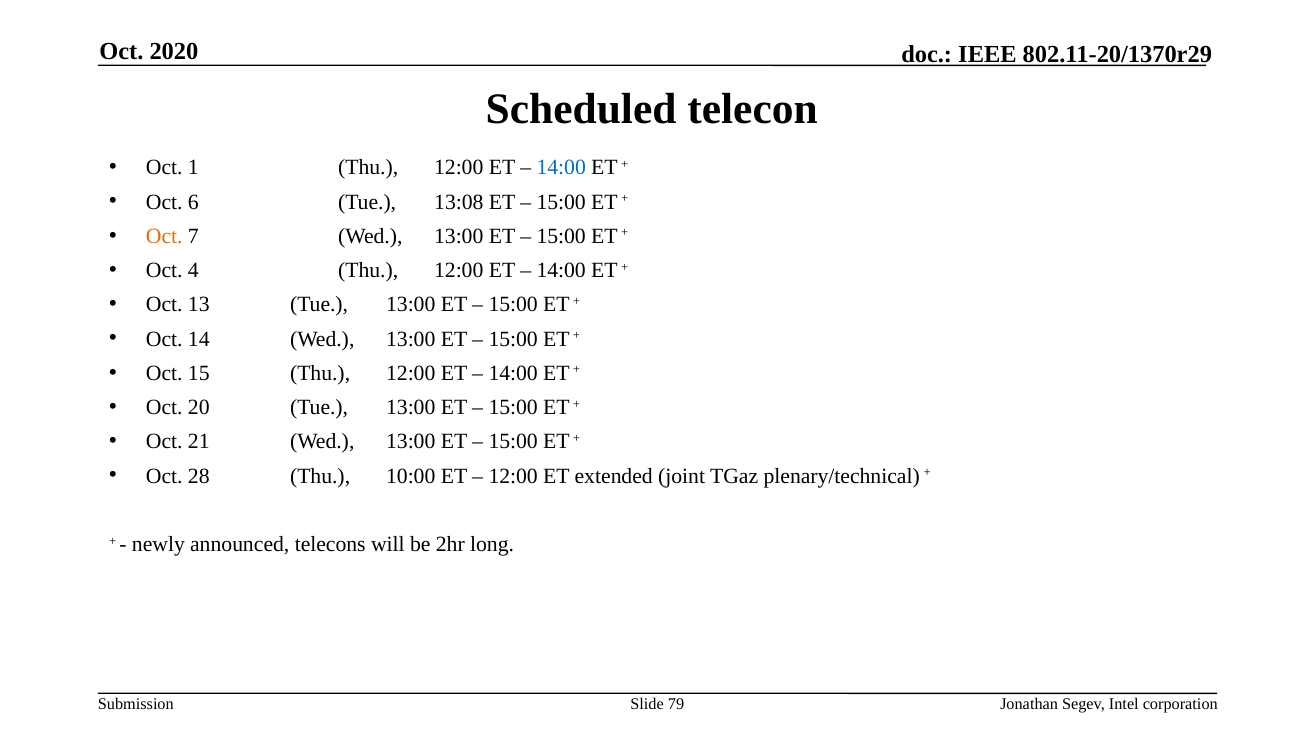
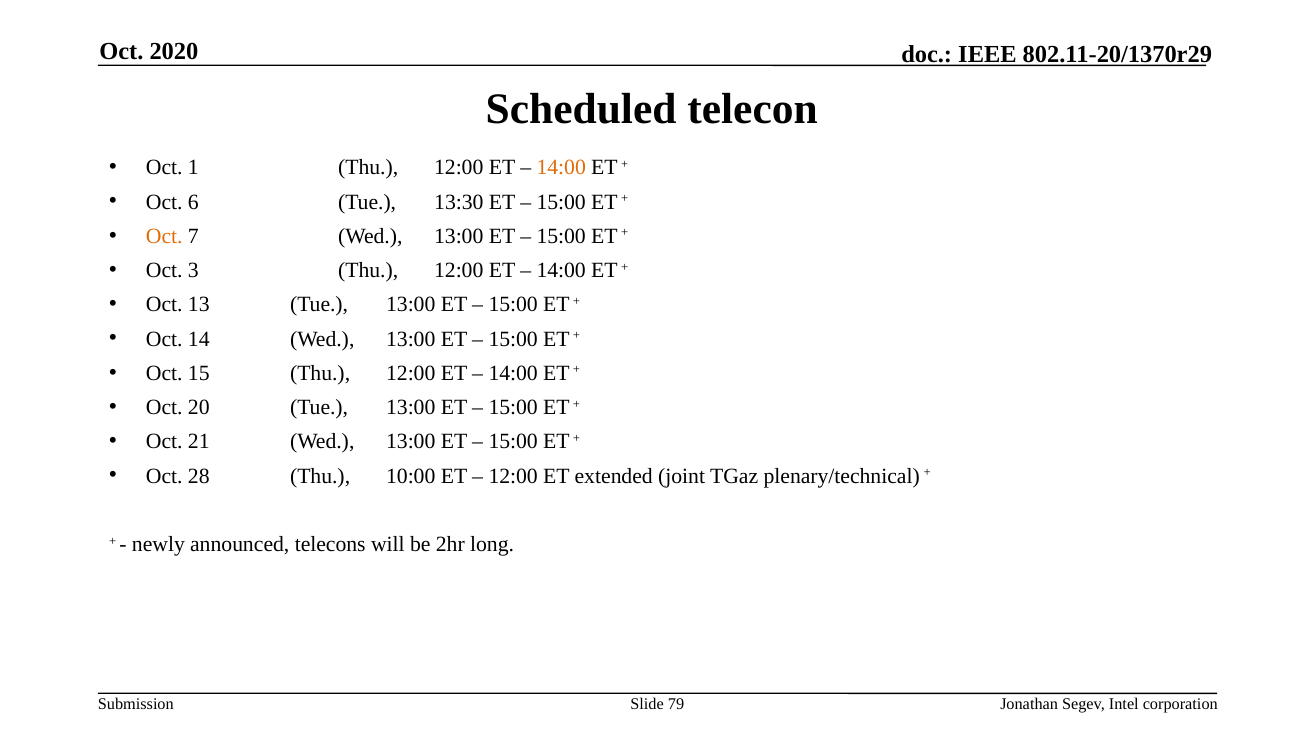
14:00 colour: blue -> orange (561, 168)
13:08: 13:08 -> 13:30 (459, 202)
4: 4 -> 3 (193, 270)
